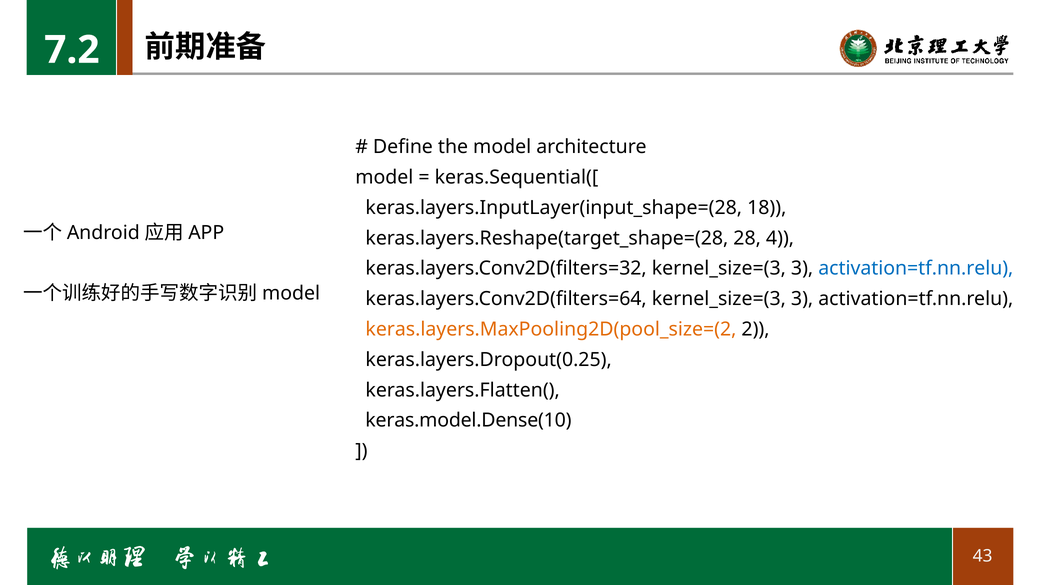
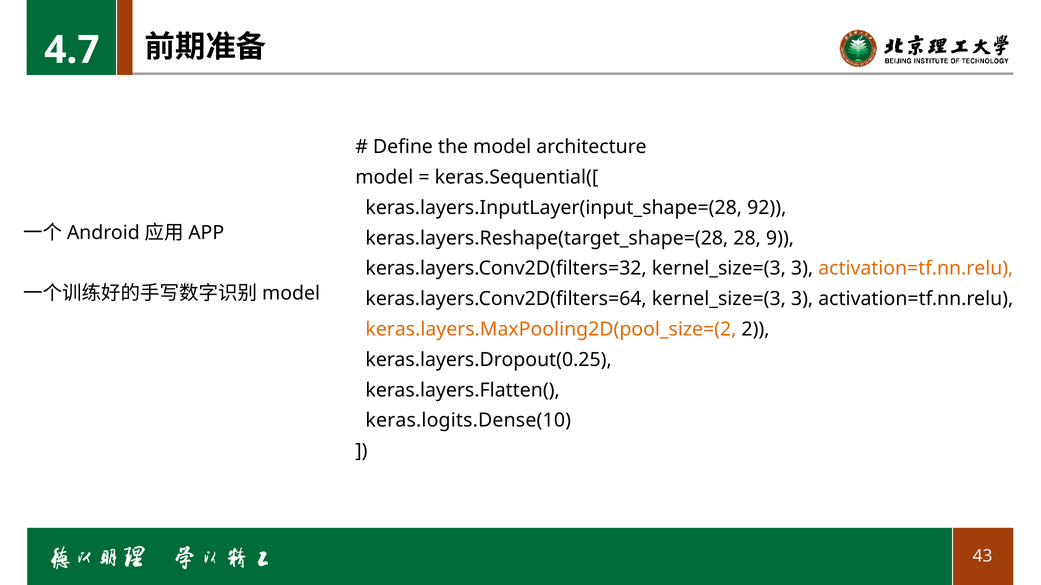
7.2: 7.2 -> 4.7 (72, 50)
18: 18 -> 92 (767, 208)
4: 4 -> 9 (780, 238)
activation=tf.nn.relu colour: blue -> orange (916, 269)
keras.model.Dense(10: keras.model.Dense(10 -> keras.logits.Dense(10 (468, 421)
